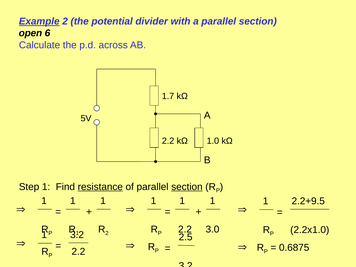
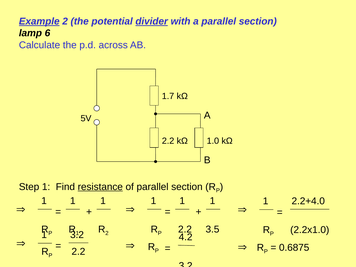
divider underline: none -> present (152, 21)
open: open -> lamp (30, 33)
section underline: present -> none (187, 187)
2.2+9.5: 2.2+9.5 -> 2.2+4.0 (308, 201)
3.0: 3.0 -> 3.5 (212, 229)
2.5: 2.5 -> 4.2 (186, 237)
